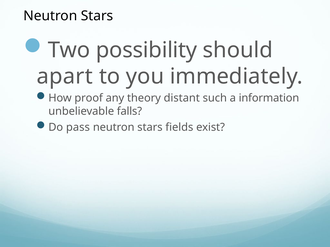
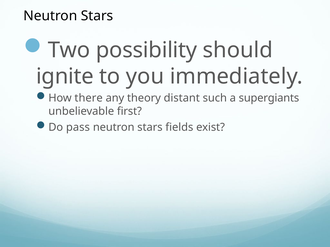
apart: apart -> ignite (65, 77)
proof: proof -> there (89, 98)
information: information -> supergiants (269, 98)
falls: falls -> first (129, 112)
